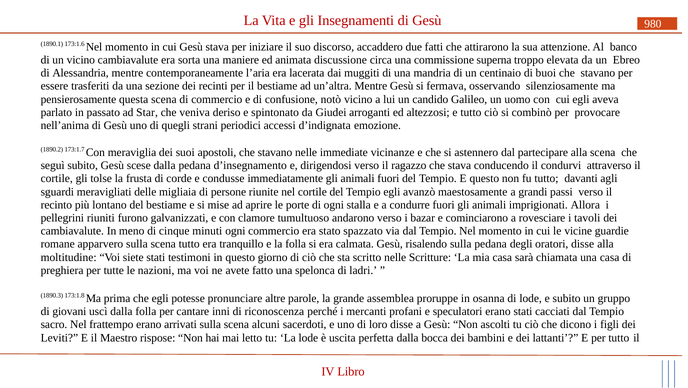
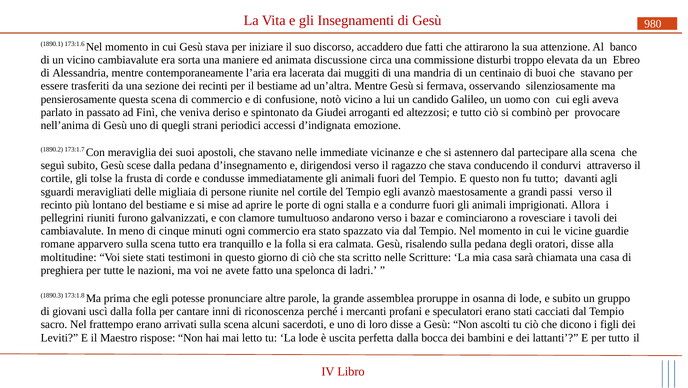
superna: superna -> disturbi (494, 60)
Star: Star -> Finì (147, 112)
